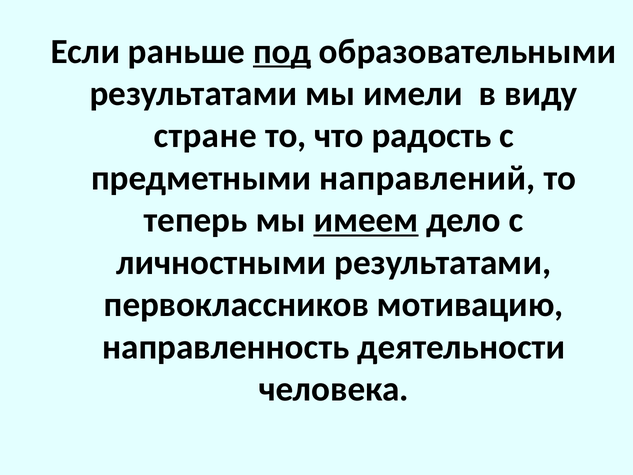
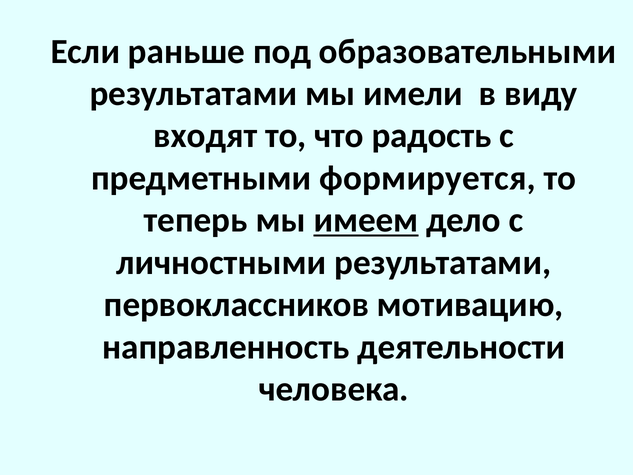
под underline: present -> none (282, 51)
стране: стране -> входят (205, 136)
направлений: направлений -> формируется (427, 178)
